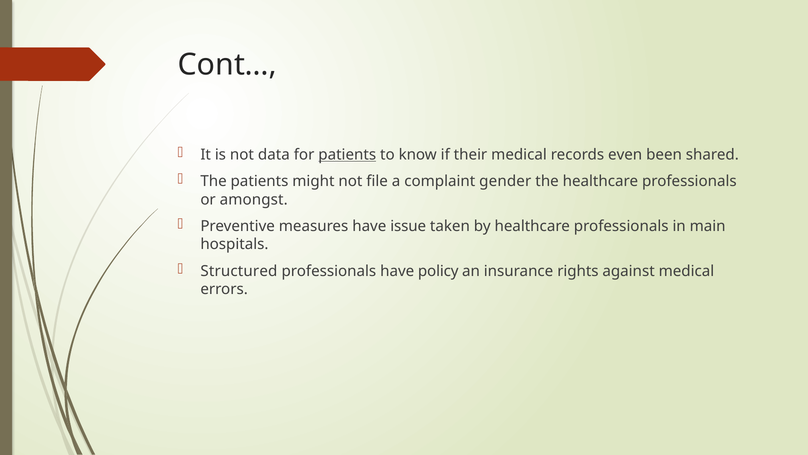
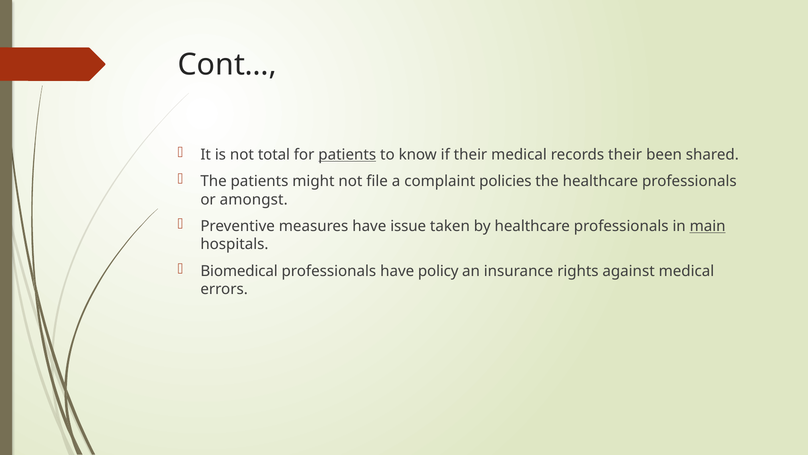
data: data -> total (274, 155)
records even: even -> their (625, 155)
gender: gender -> policies (505, 181)
main underline: none -> present (708, 226)
Structured: Structured -> Biomedical (239, 271)
